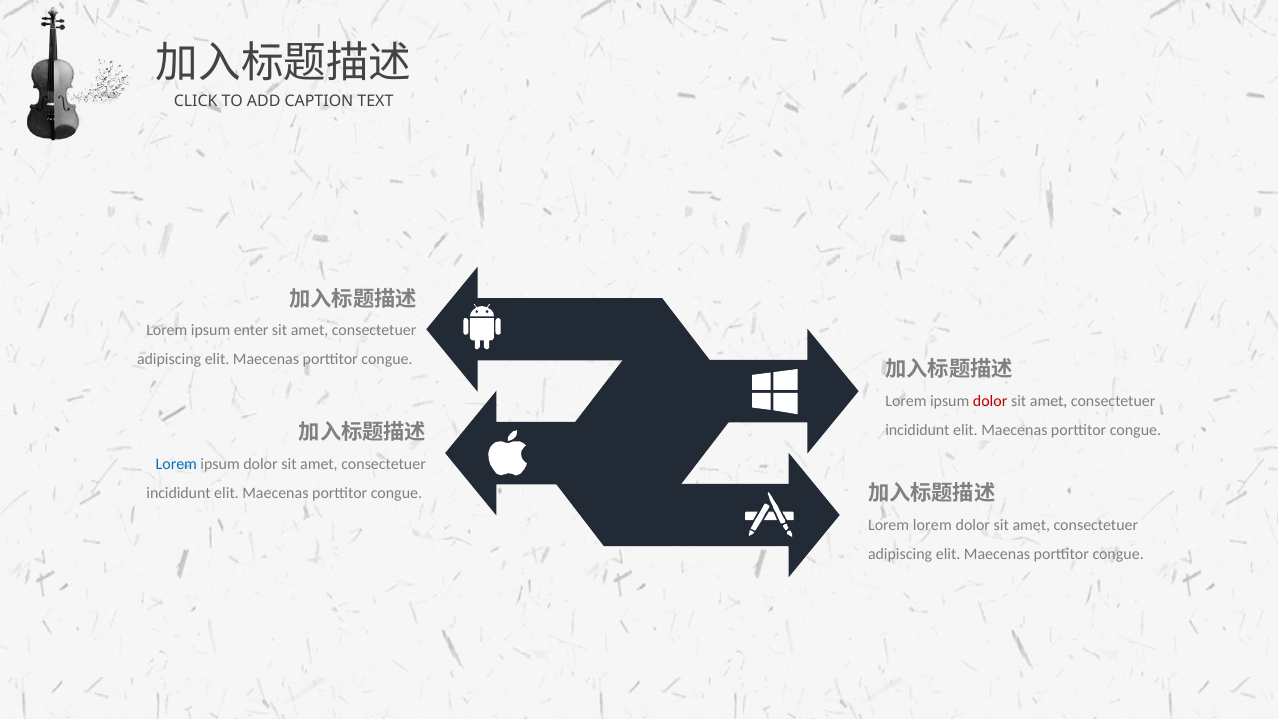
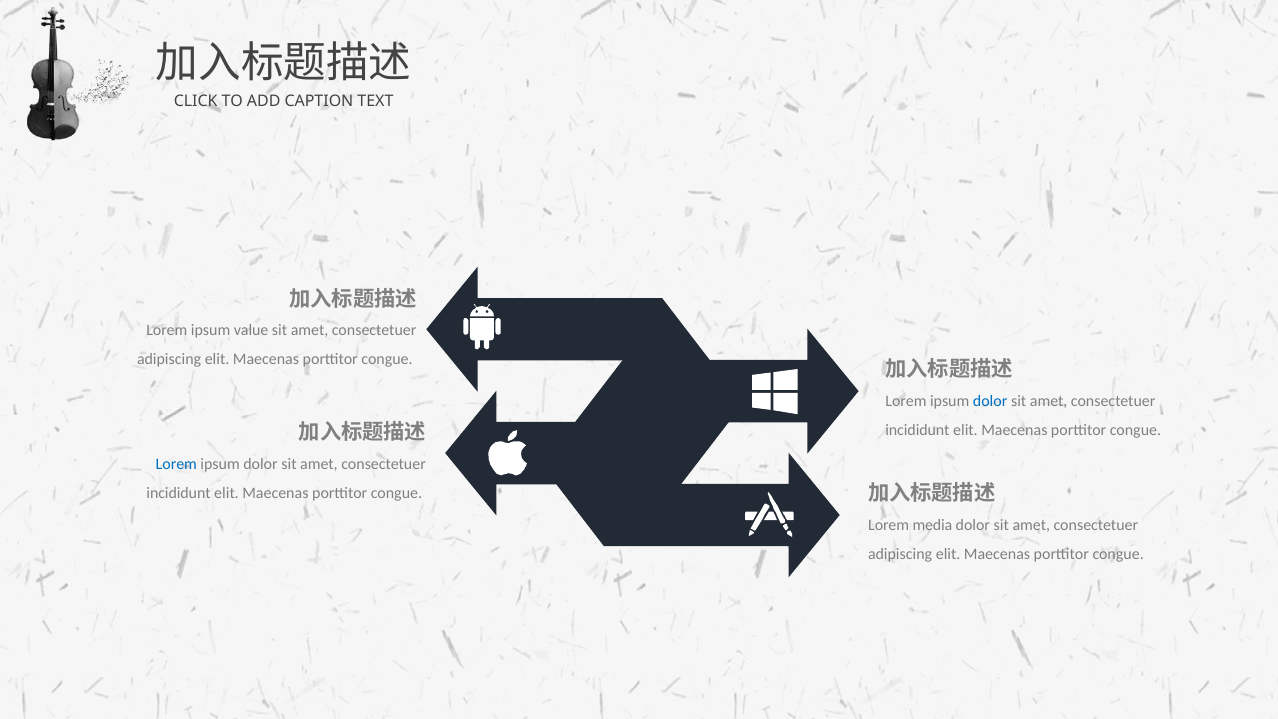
enter: enter -> value (251, 331)
dolor colour: red -> blue (990, 401)
Lorem lorem: lorem -> media (932, 525)
